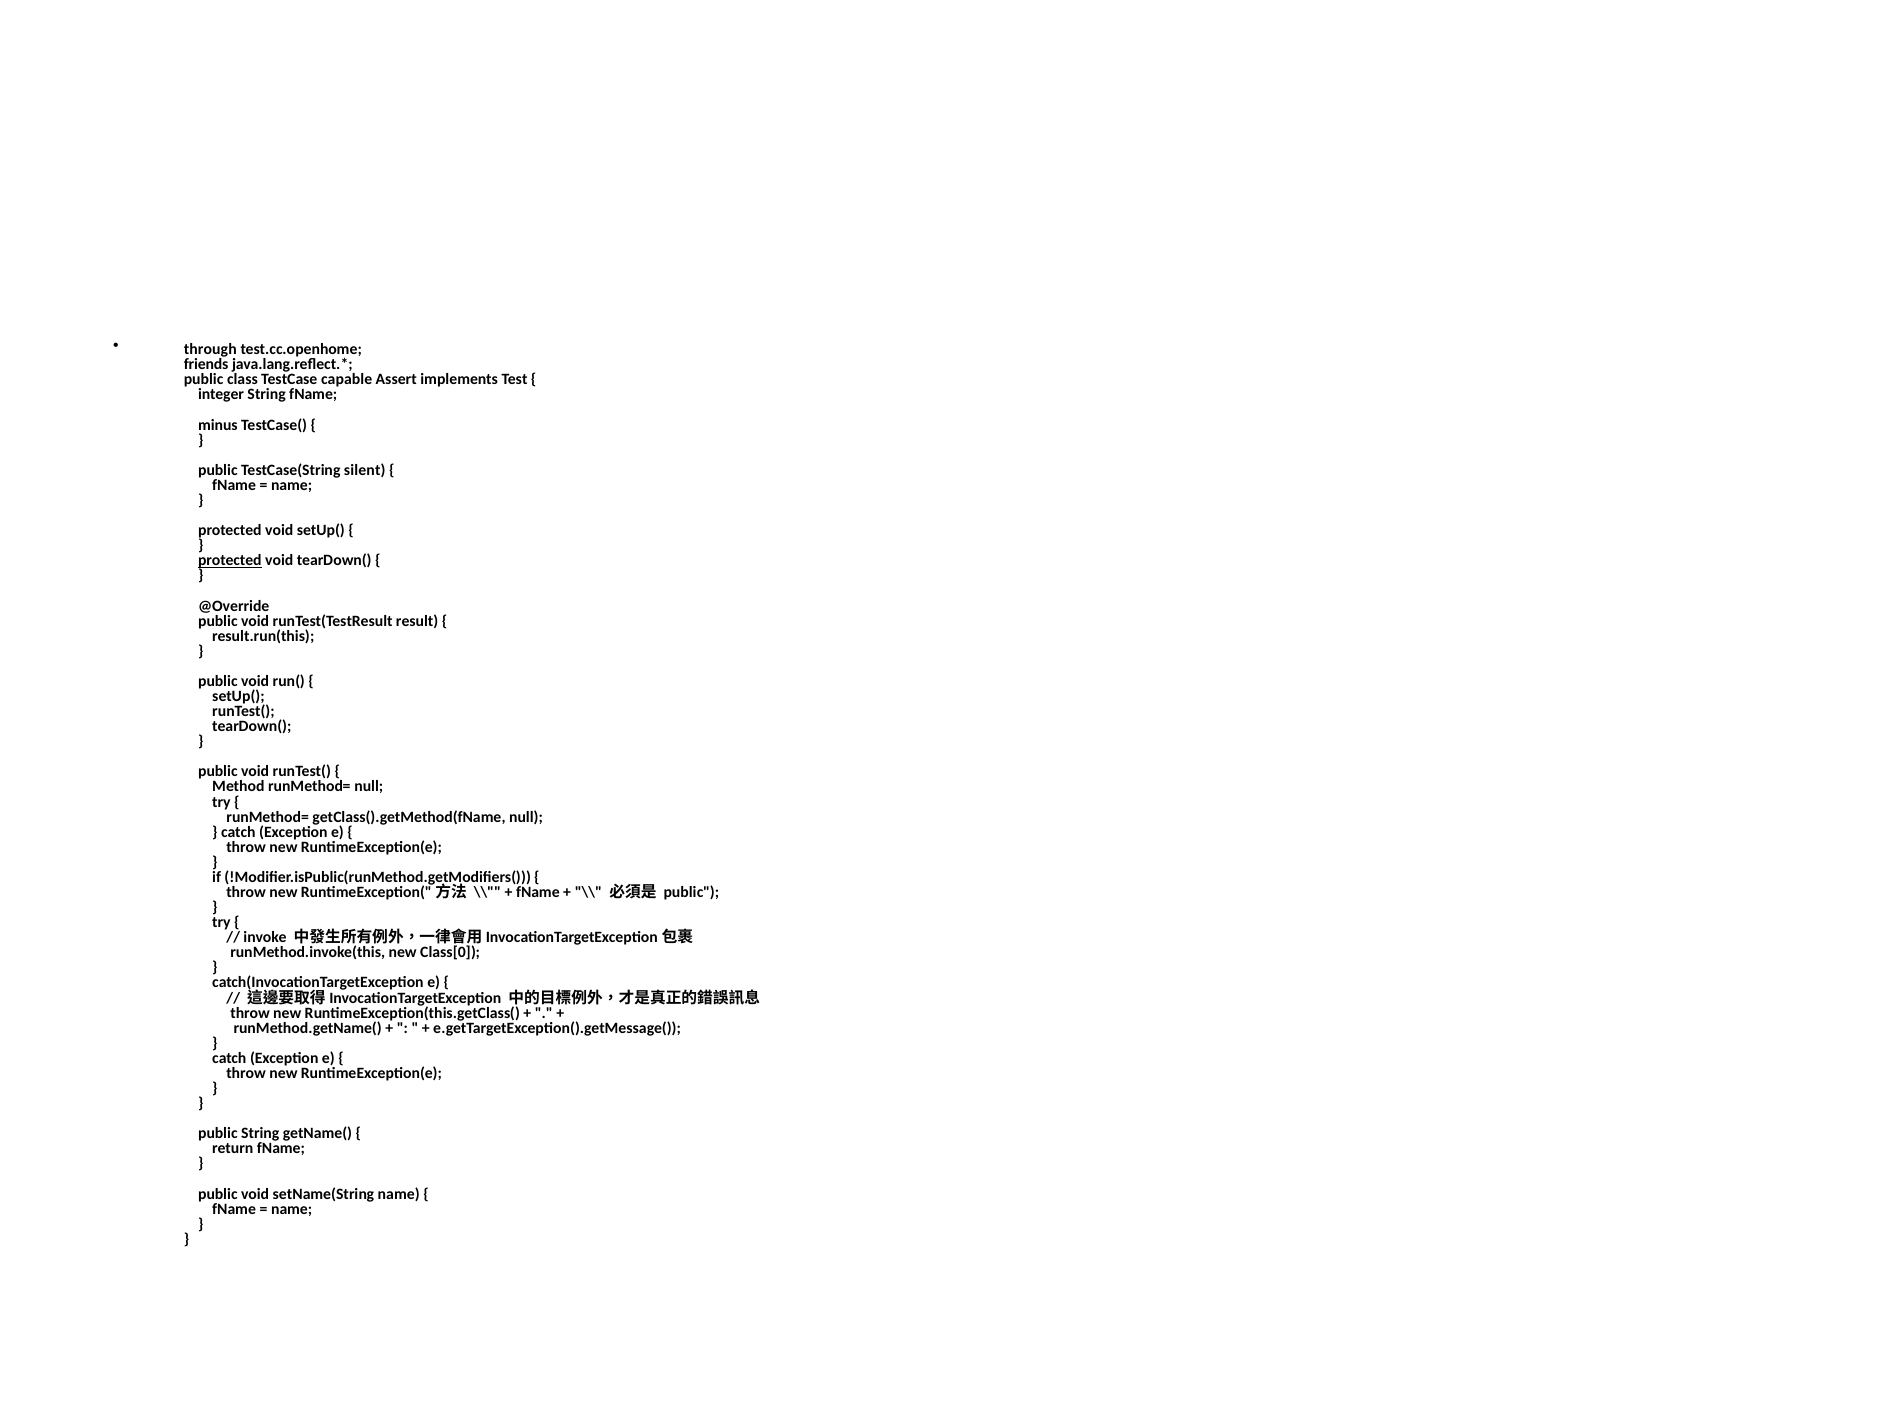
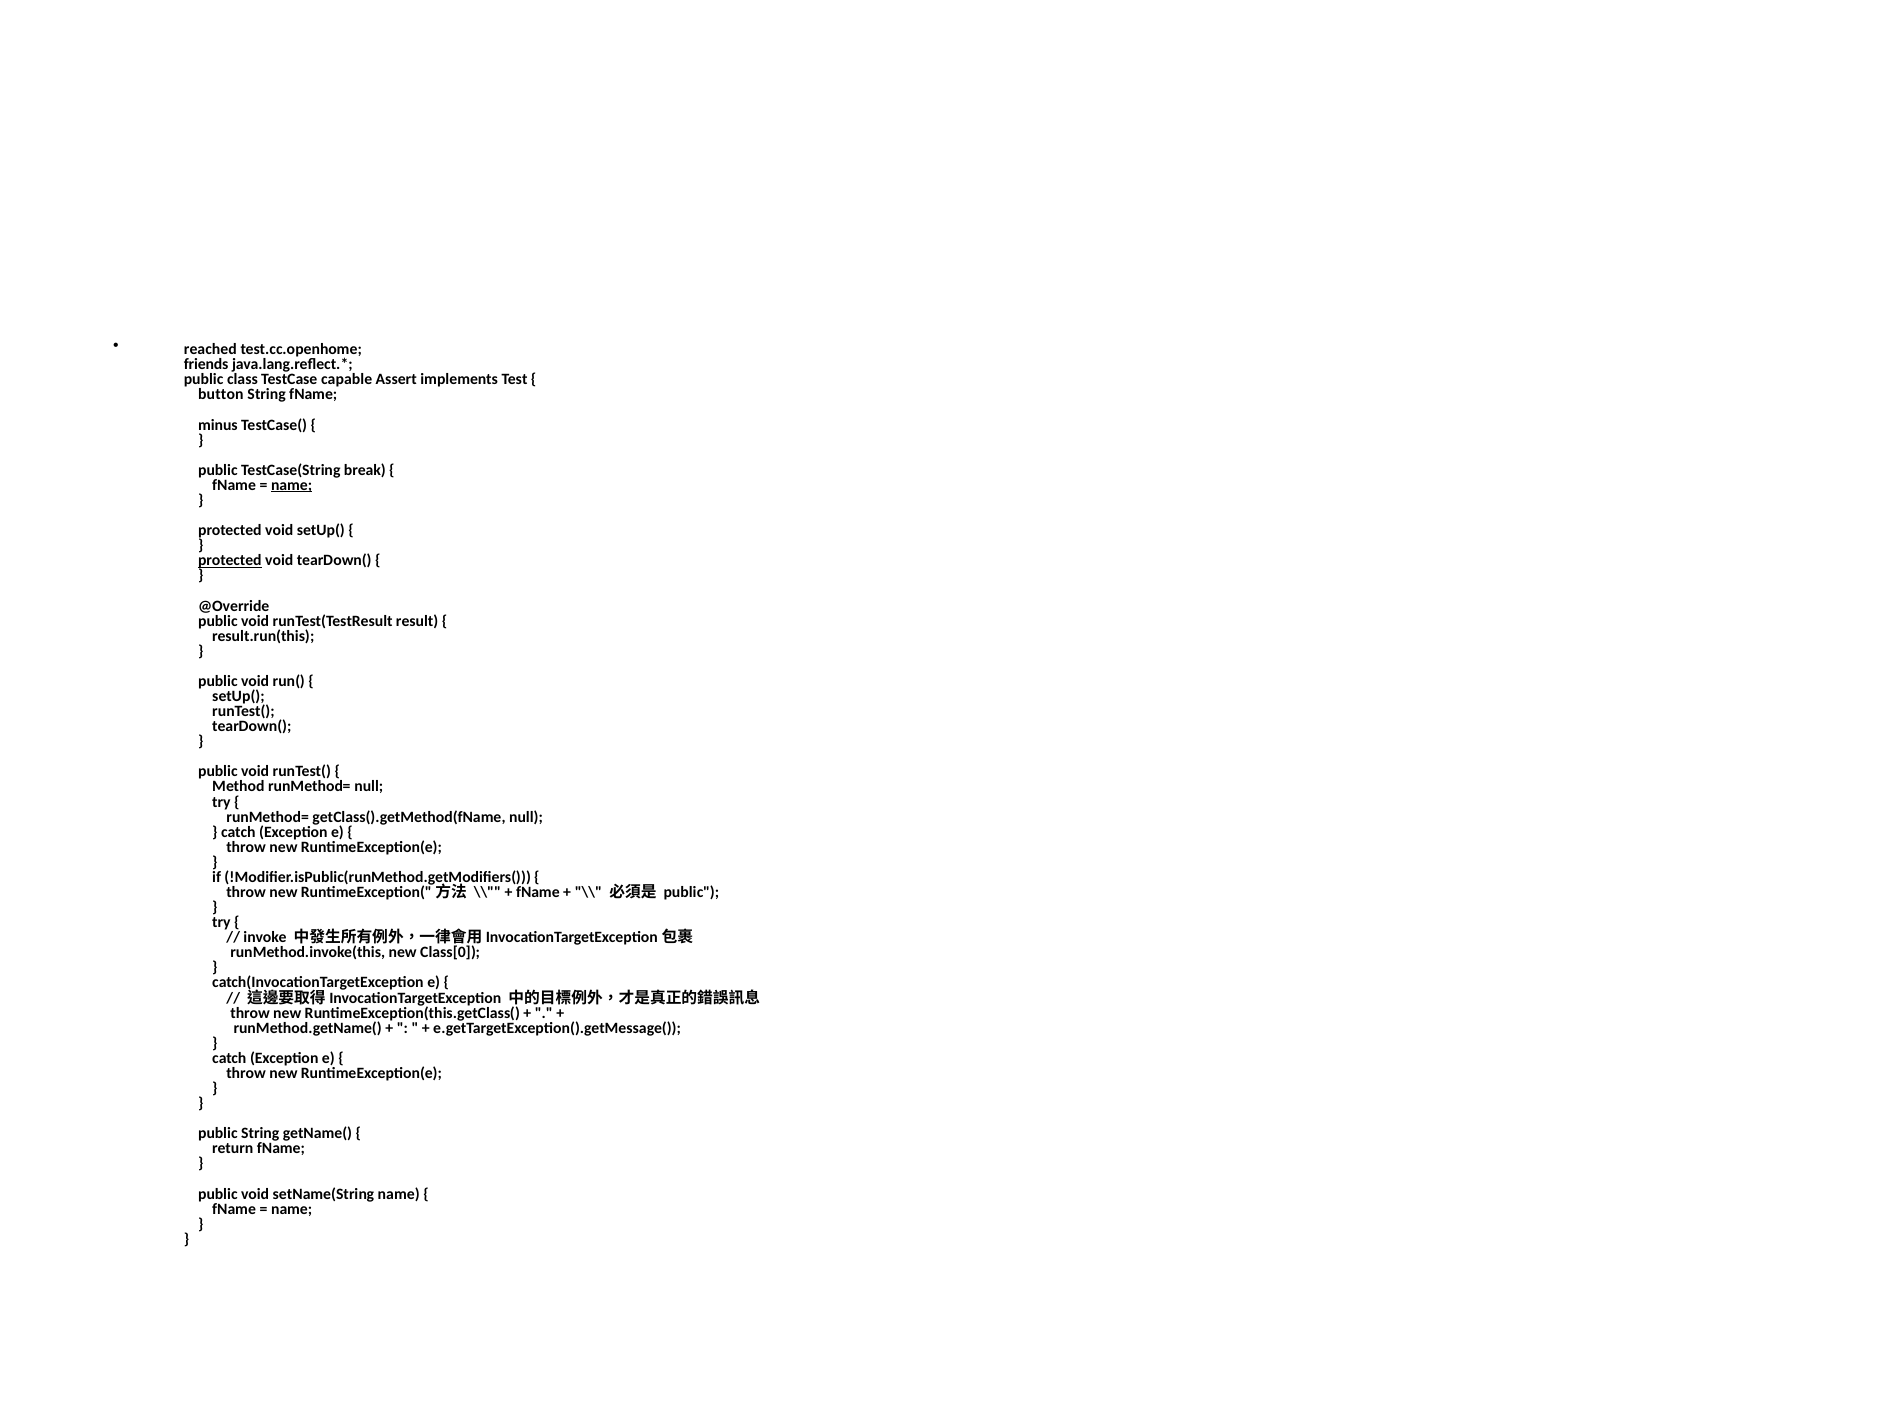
through: through -> reached (210, 349)
integer: integer -> button (221, 395)
silent: silent -> break (365, 470)
name underline: none -> present (292, 485)
